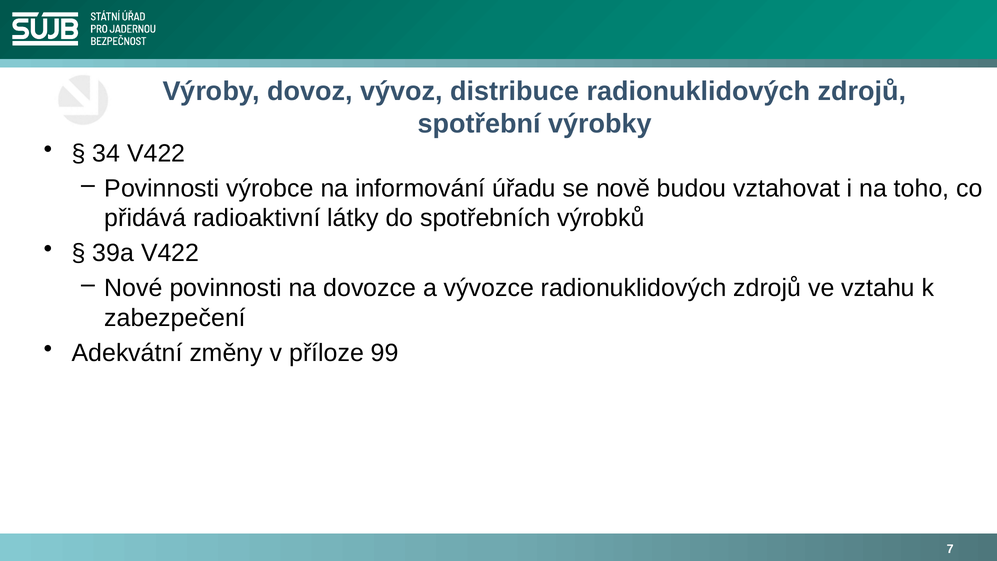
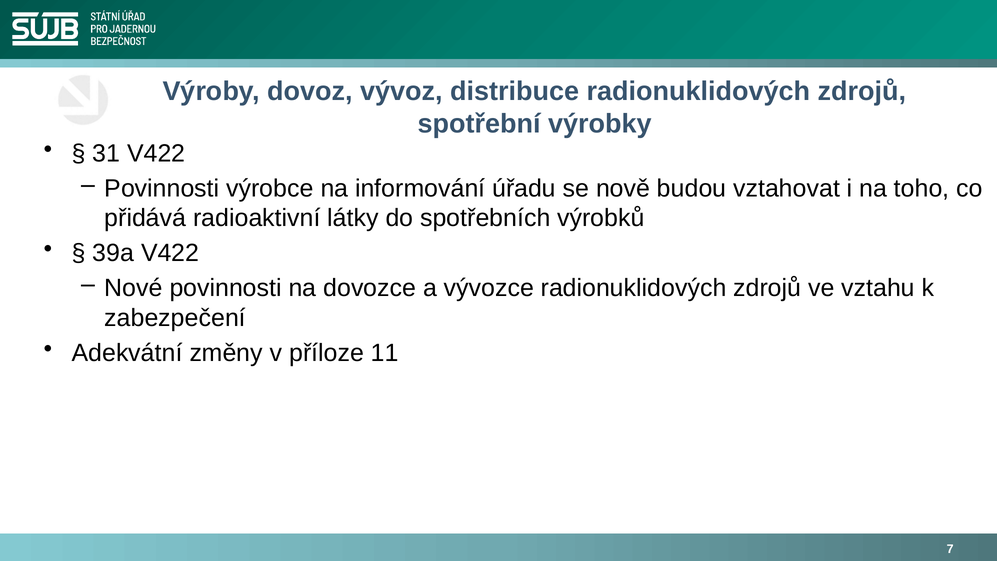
34: 34 -> 31 (106, 153)
99: 99 -> 11 (385, 353)
